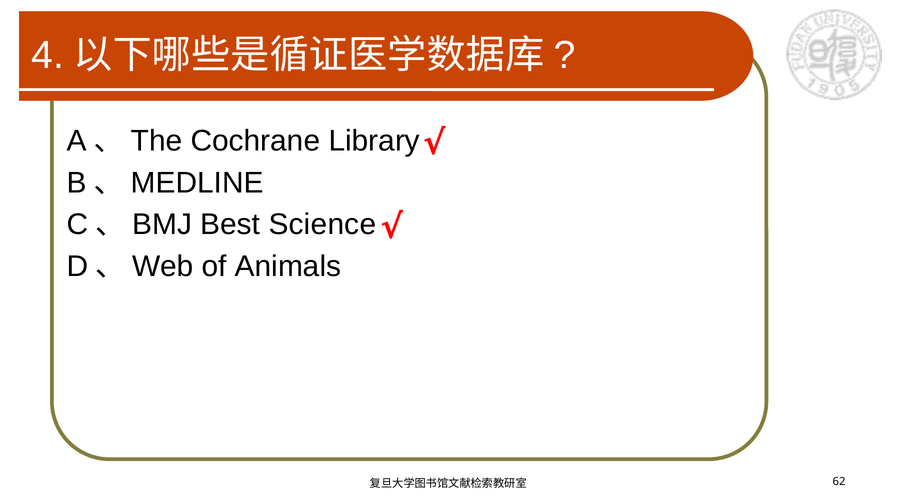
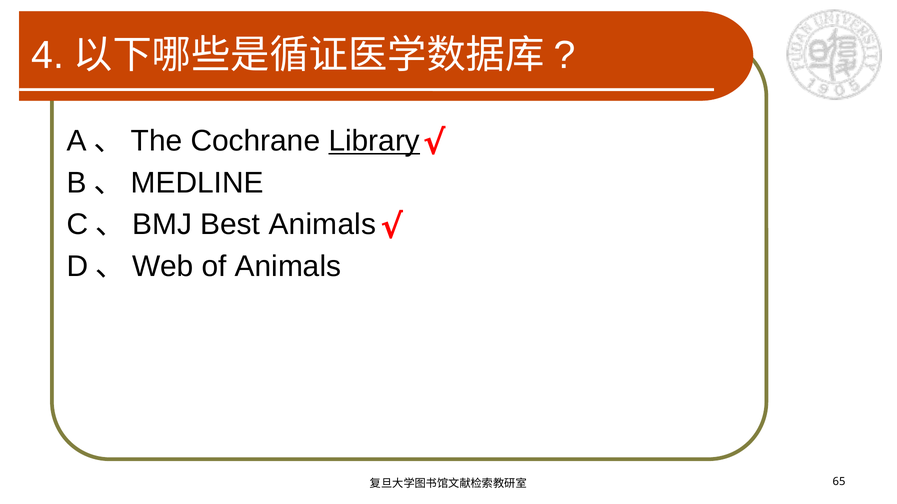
Library underline: none -> present (374, 141)
Best Science: Science -> Animals (322, 225)
62: 62 -> 65 (839, 482)
